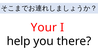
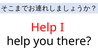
Your: Your -> Help (44, 28)
